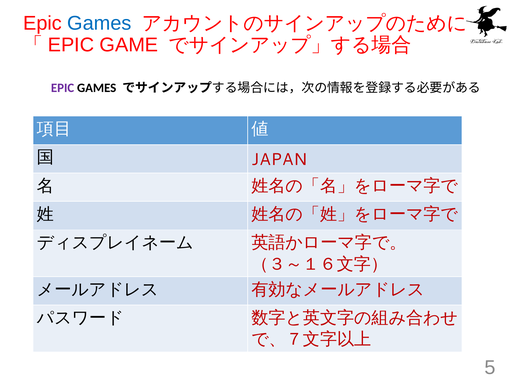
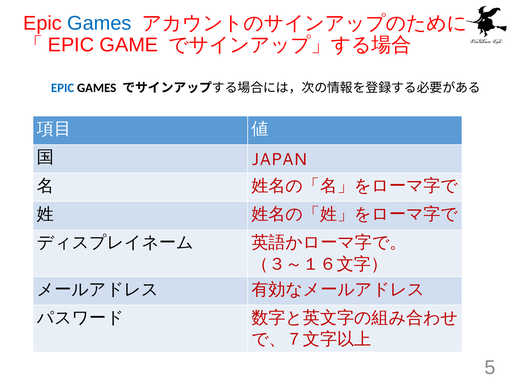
EPIC colour: purple -> blue (63, 88)
